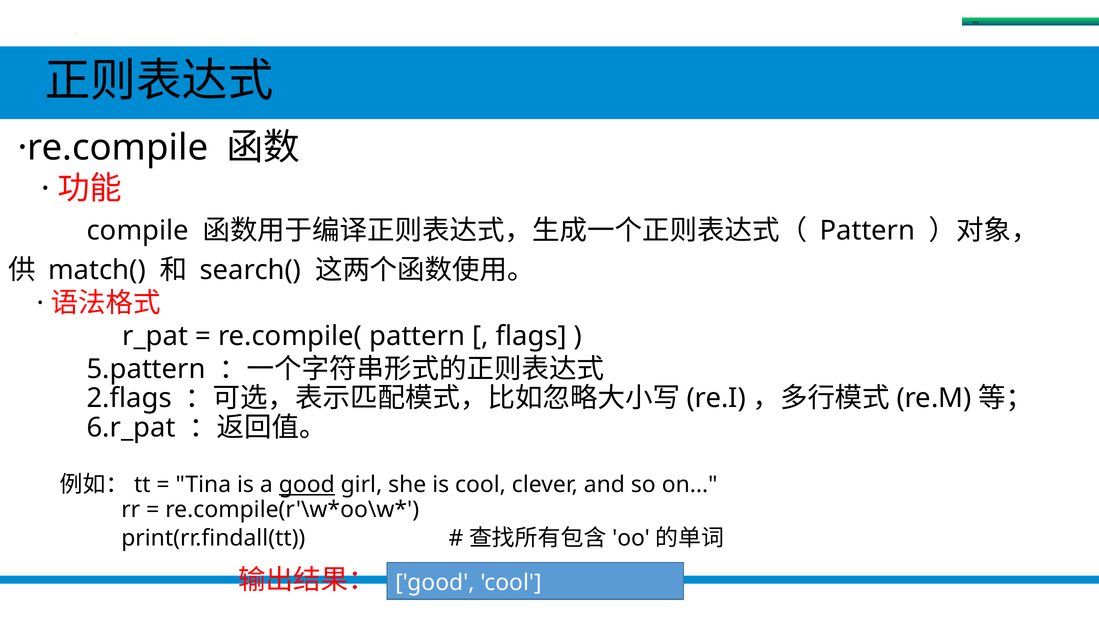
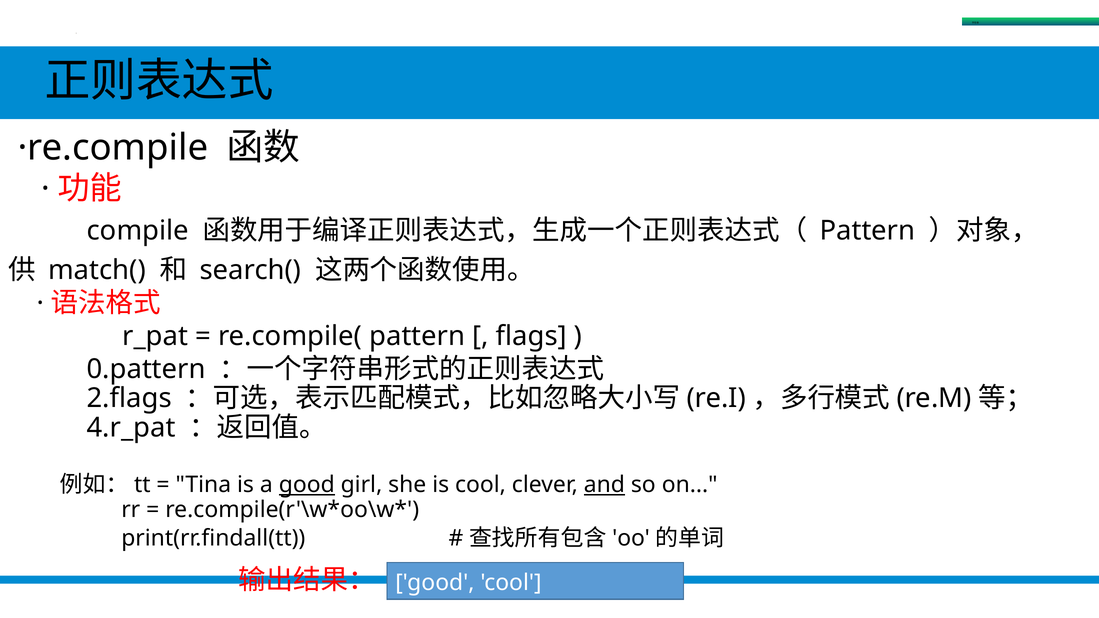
5.pattern: 5.pattern -> 0.pattern (146, 369)
6.r_pat: 6.r_pat -> 4.r_pat (131, 428)
and underline: none -> present (604, 485)
